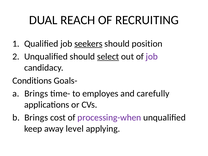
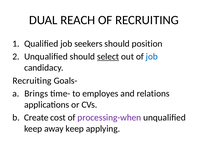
seekers underline: present -> none (88, 44)
job colour: purple -> blue (152, 57)
Conditions: Conditions -> Recruiting (32, 81)
carefully: carefully -> relations (153, 94)
Brings: Brings -> Create (36, 118)
away level: level -> keep (75, 129)
